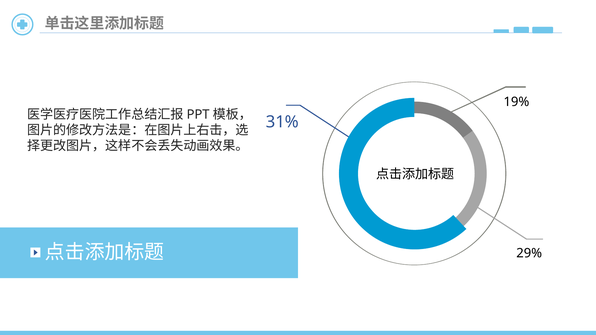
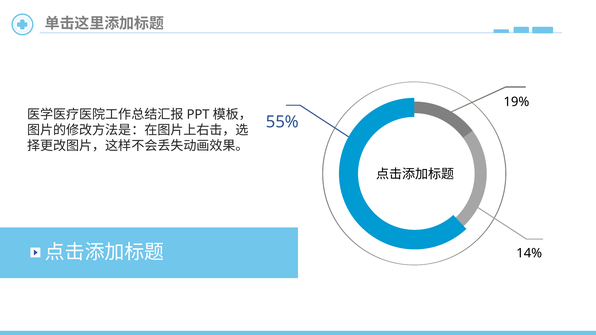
31%: 31% -> 55% (282, 122)
29%: 29% -> 14% (529, 254)
